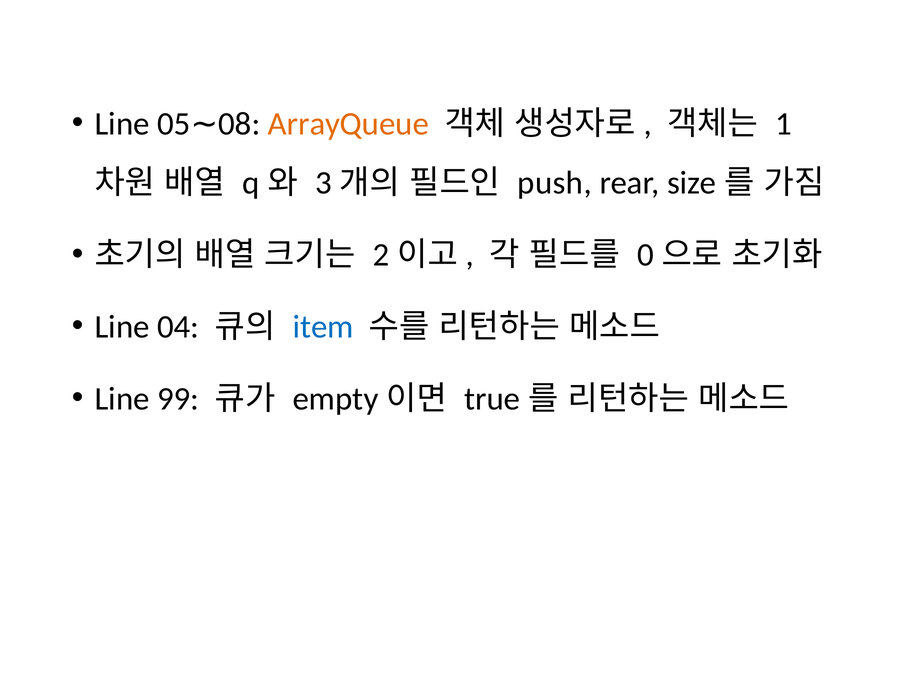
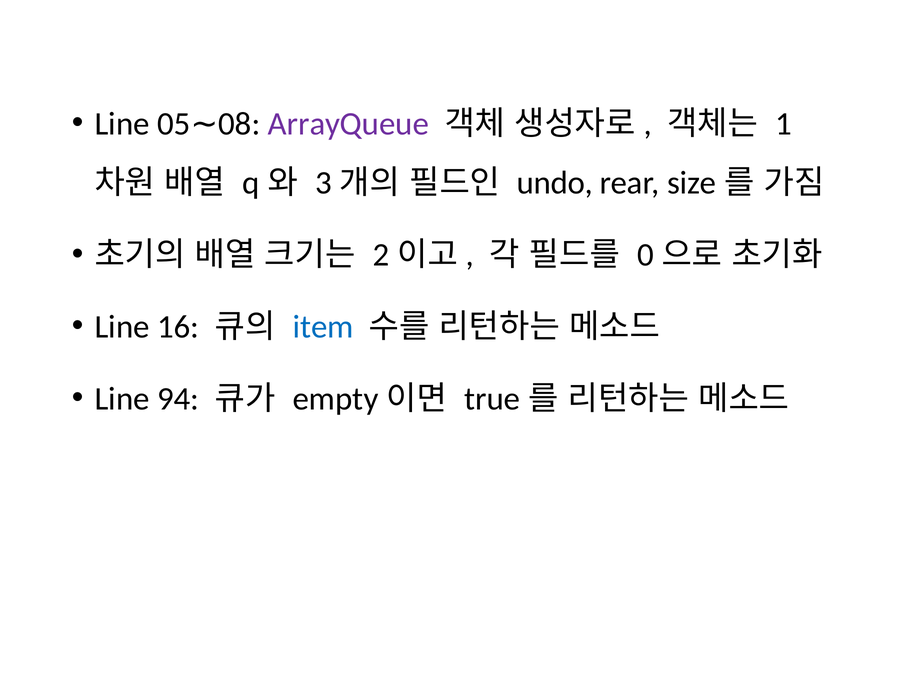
ArrayQueue colour: orange -> purple (348, 124)
push: push -> undo (555, 183)
04: 04 -> 16 (178, 327)
99: 99 -> 94 (178, 399)
